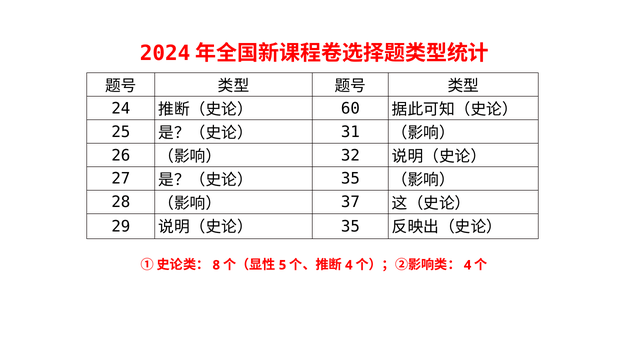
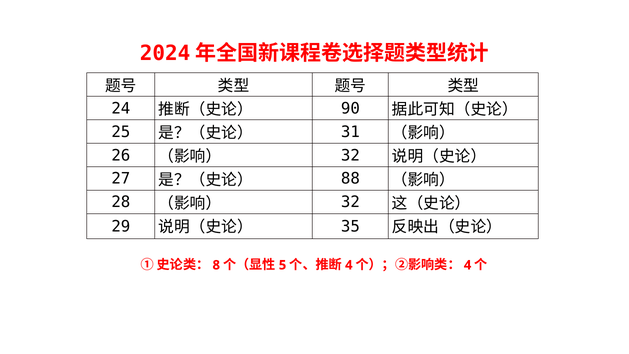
60: 60 -> 90 (350, 108)
35: 35 -> 88 (350, 179)
37: 37 -> 32 (350, 202)
